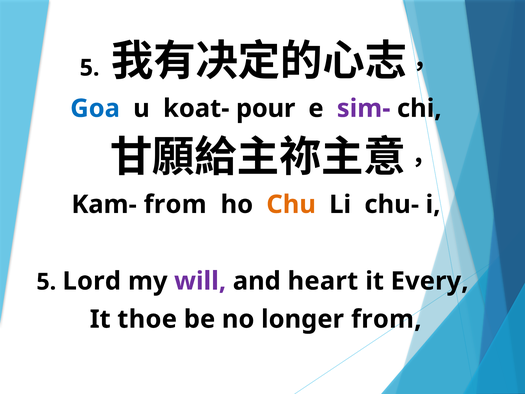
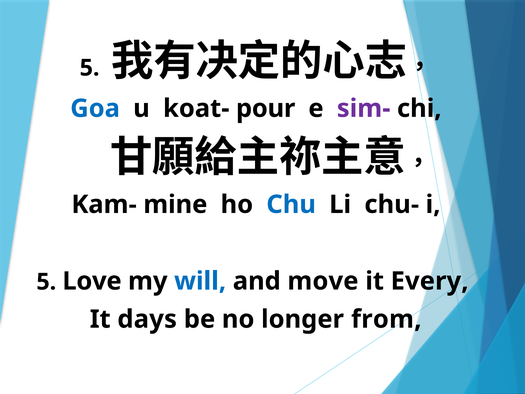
Kam- from: from -> mine (175, 204)
Chu colour: orange -> blue (291, 204)
Lord: Lord -> Love (92, 281)
will colour: purple -> blue (200, 281)
heart: heart -> move (323, 281)
thoe: thoe -> days (147, 319)
